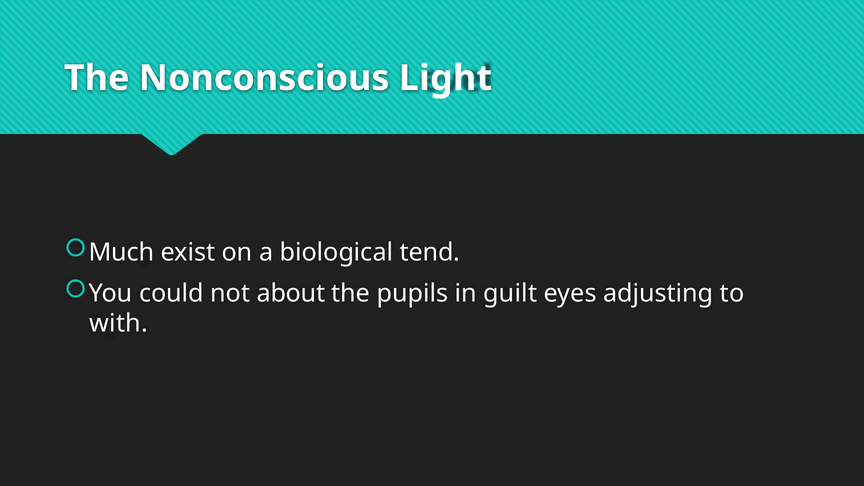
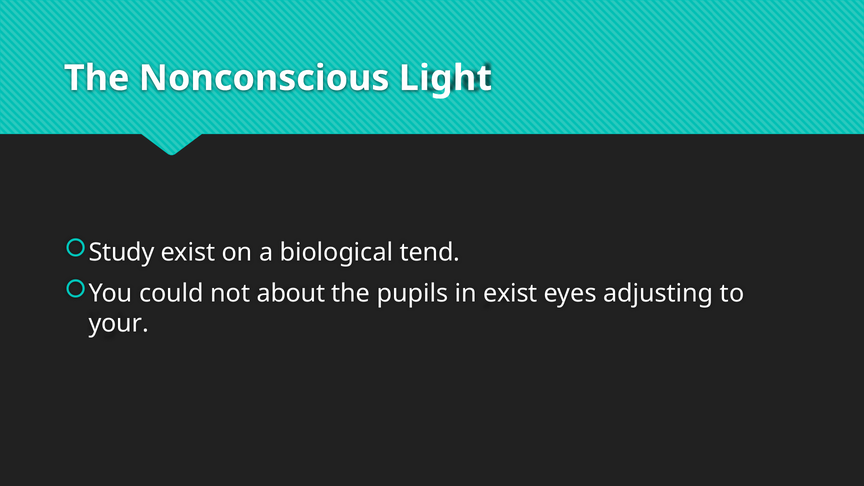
Much: Much -> Study (122, 253)
in guilt: guilt -> exist (510, 293)
with: with -> your (119, 323)
